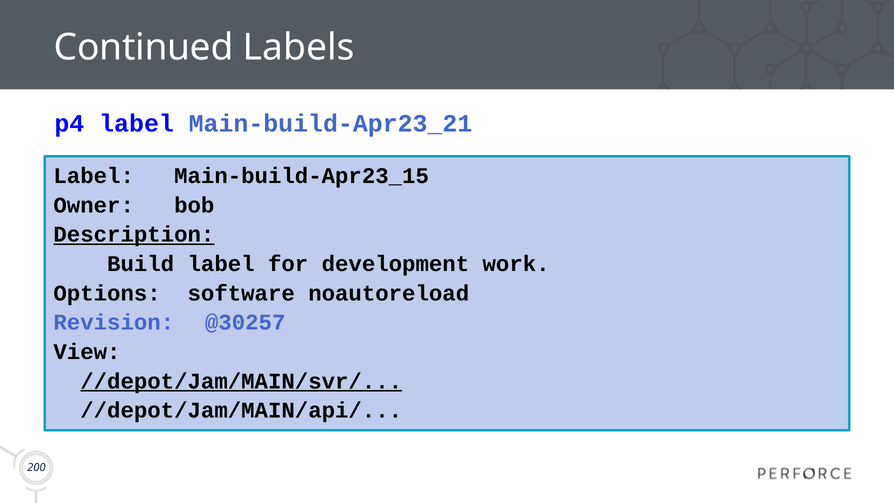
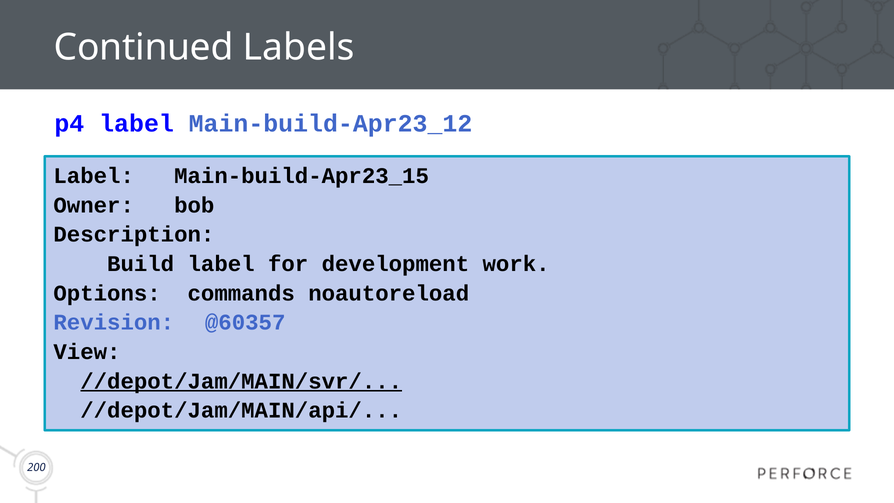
Main-build-Apr23_21: Main-build-Apr23_21 -> Main-build-Apr23_12 (330, 124)
Description underline: present -> none (134, 234)
software: software -> commands (241, 293)
@30257: @30257 -> @60357 (245, 322)
